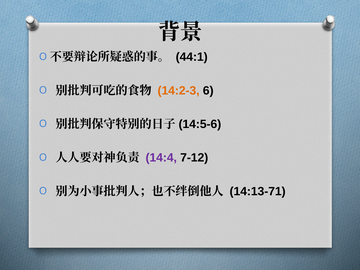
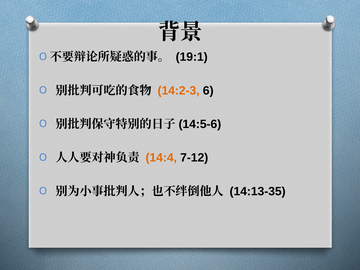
44:1: 44:1 -> 19:1 (192, 57)
14:4 colour: purple -> orange (161, 158)
14:13-71: 14:13-71 -> 14:13-35 (258, 191)
